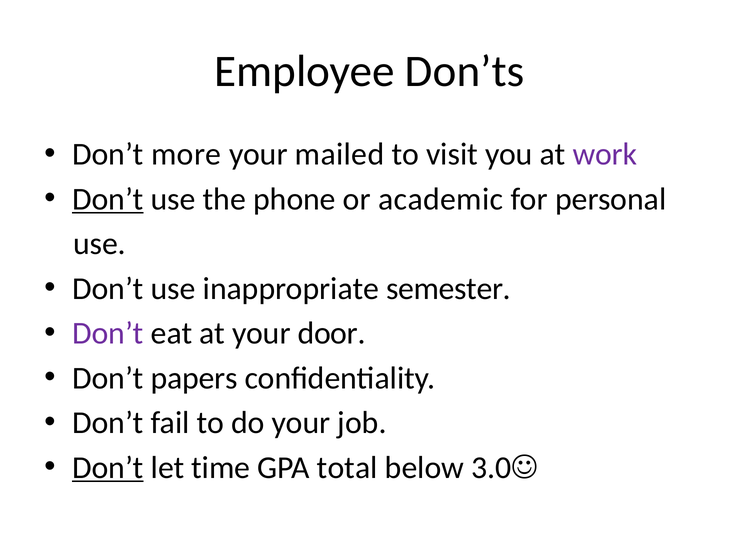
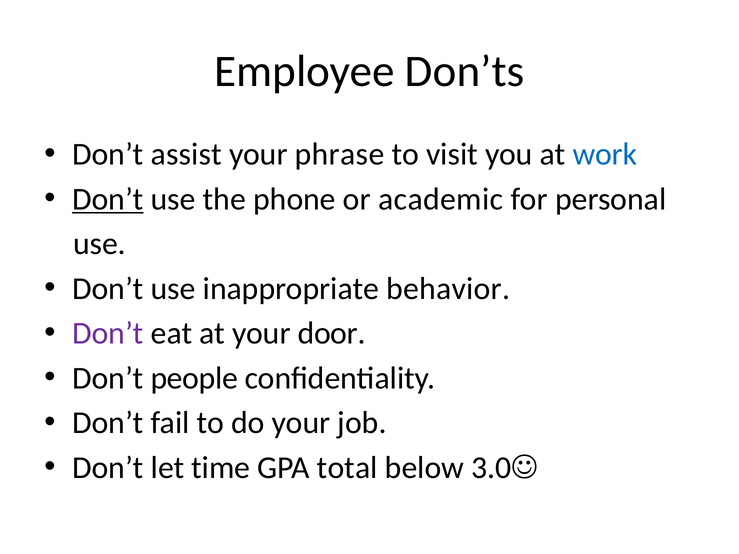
more: more -> assist (186, 154)
mailed: mailed -> phrase (340, 154)
work colour: purple -> blue (605, 154)
semester: semester -> behavior (448, 289)
papers: papers -> people (194, 378)
Don’t underline: present -> none (108, 468)
